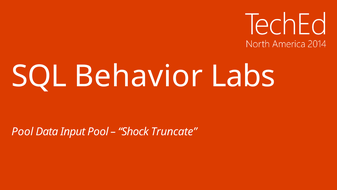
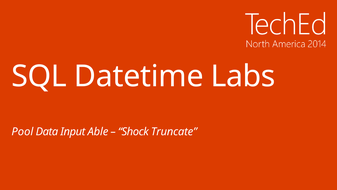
Behavior: Behavior -> Datetime (139, 76)
Input Pool: Pool -> Able (98, 131)
